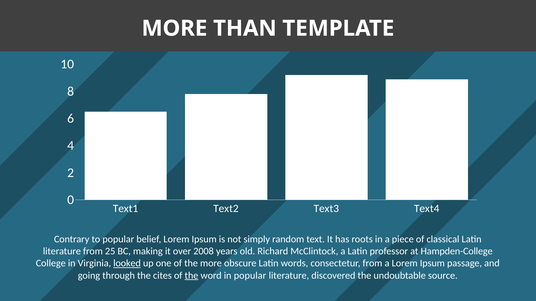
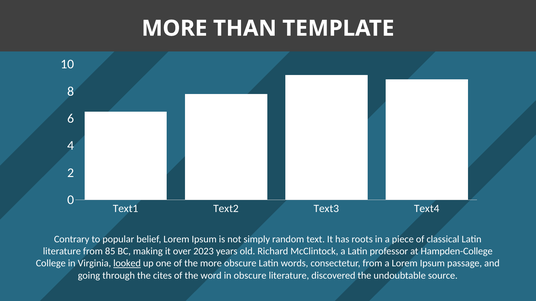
25: 25 -> 85 (110, 252)
2008: 2008 -> 2023 (204, 252)
the underline: present -> none (191, 276)
in popular: popular -> obscure (250, 276)
